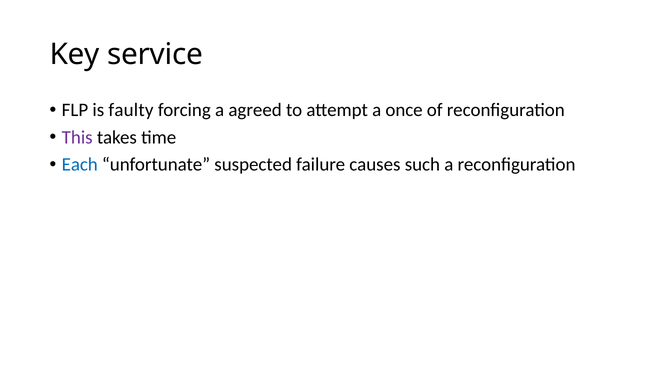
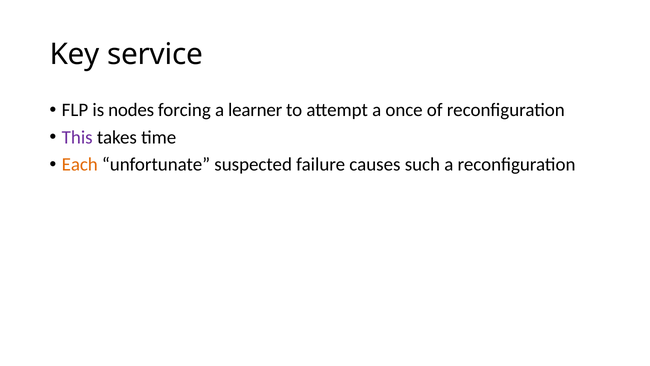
faulty: faulty -> nodes (131, 110)
agreed: agreed -> learner (255, 110)
Each colour: blue -> orange (80, 164)
